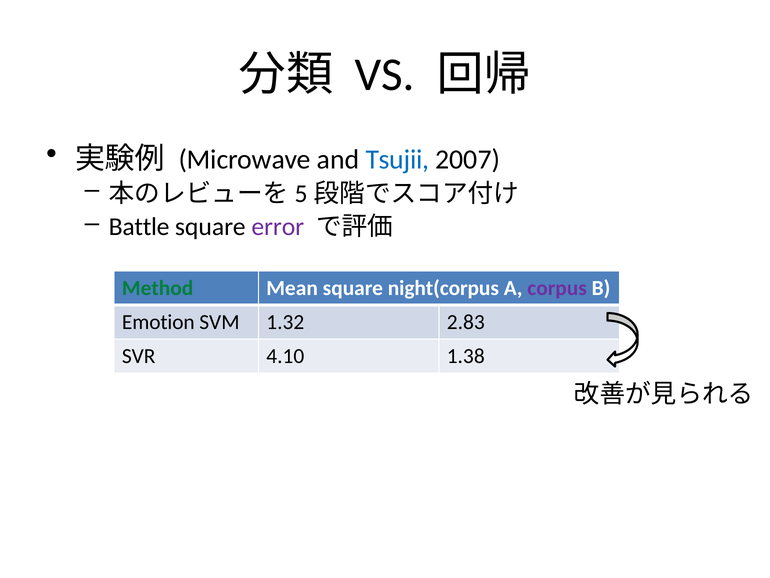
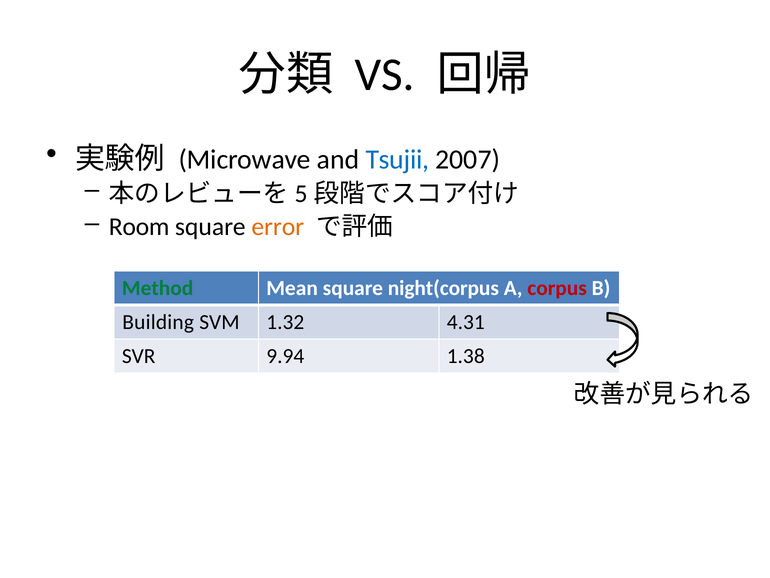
Battle: Battle -> Room (139, 227)
error colour: purple -> orange (278, 227)
corpus colour: purple -> red (557, 288)
Emotion: Emotion -> Building (158, 322)
2.83: 2.83 -> 4.31 (466, 322)
4.10: 4.10 -> 9.94 (285, 356)
